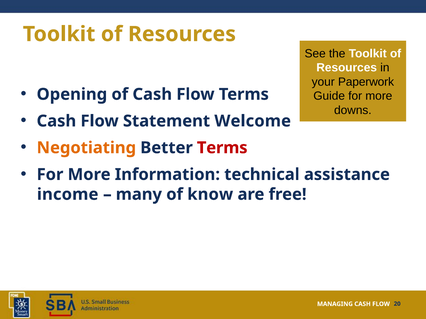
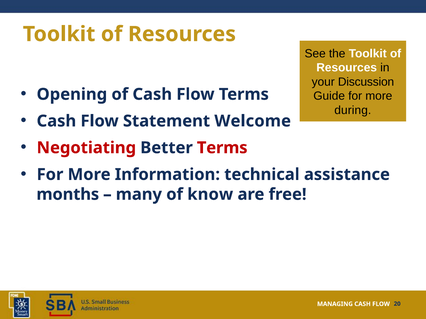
Paperwork: Paperwork -> Discussion (366, 82)
downs: downs -> during (353, 110)
Negotiating colour: orange -> red (86, 148)
income: income -> months (68, 195)
